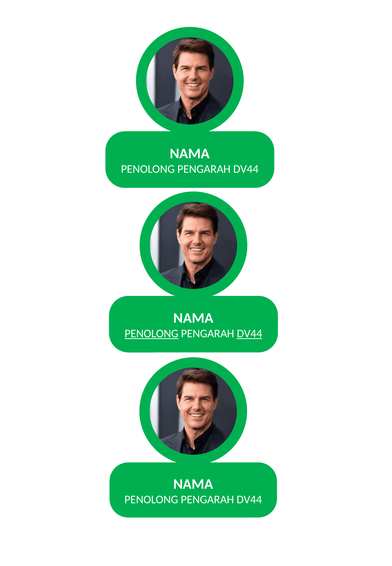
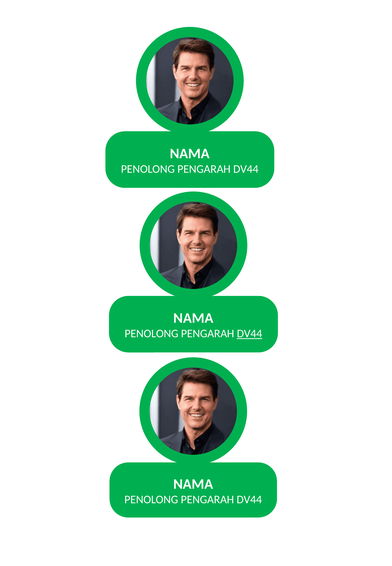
PENOLONG underline: present -> none (151, 334)
